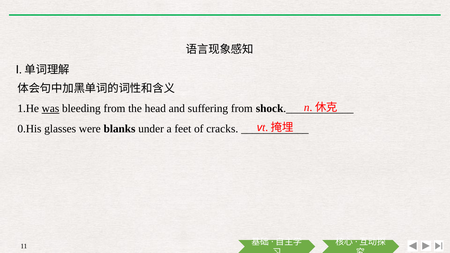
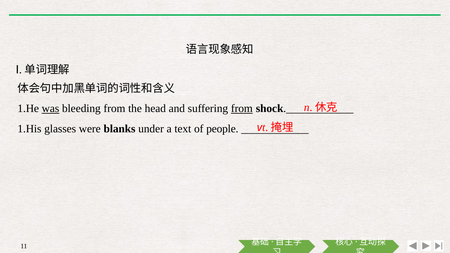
from underline: none -> present (242, 109)
0.His: 0.His -> 1.His (29, 129)
feet: feet -> text (183, 129)
cracks: cracks -> people (222, 129)
